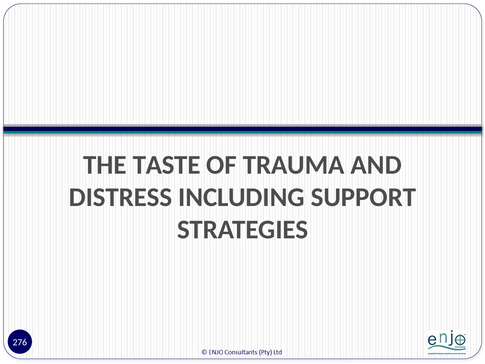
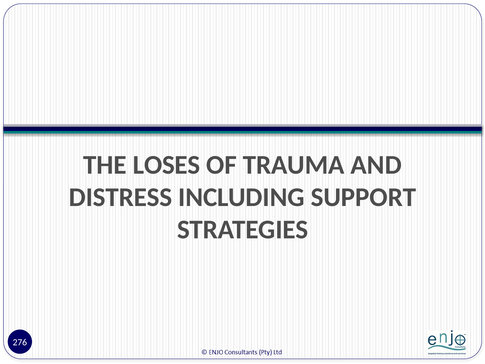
TASTE: TASTE -> LOSES (167, 165)
